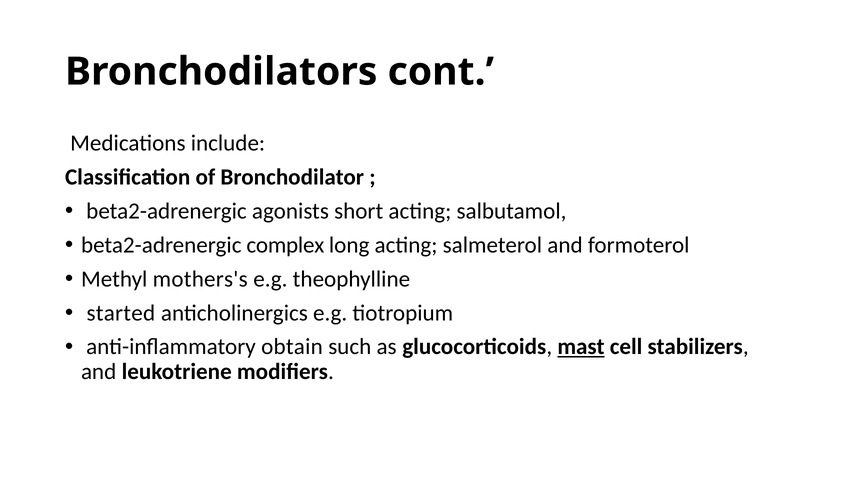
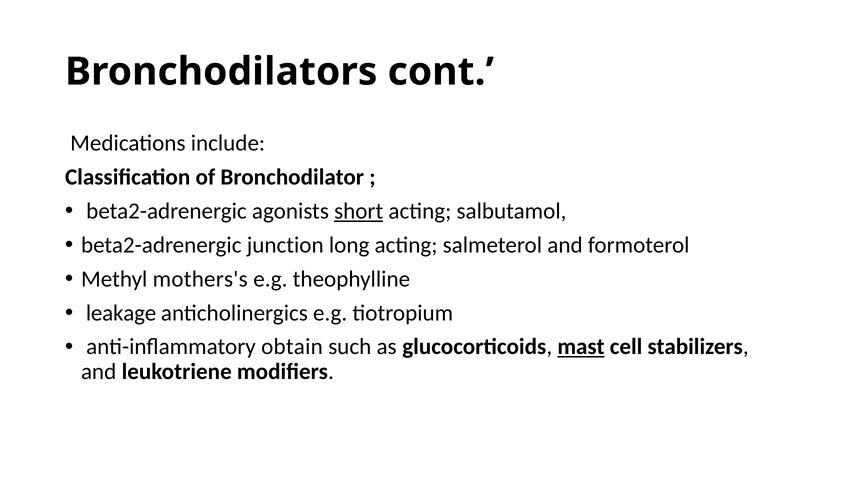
short underline: none -> present (359, 211)
complex: complex -> junction (285, 245)
started: started -> leakage (121, 313)
